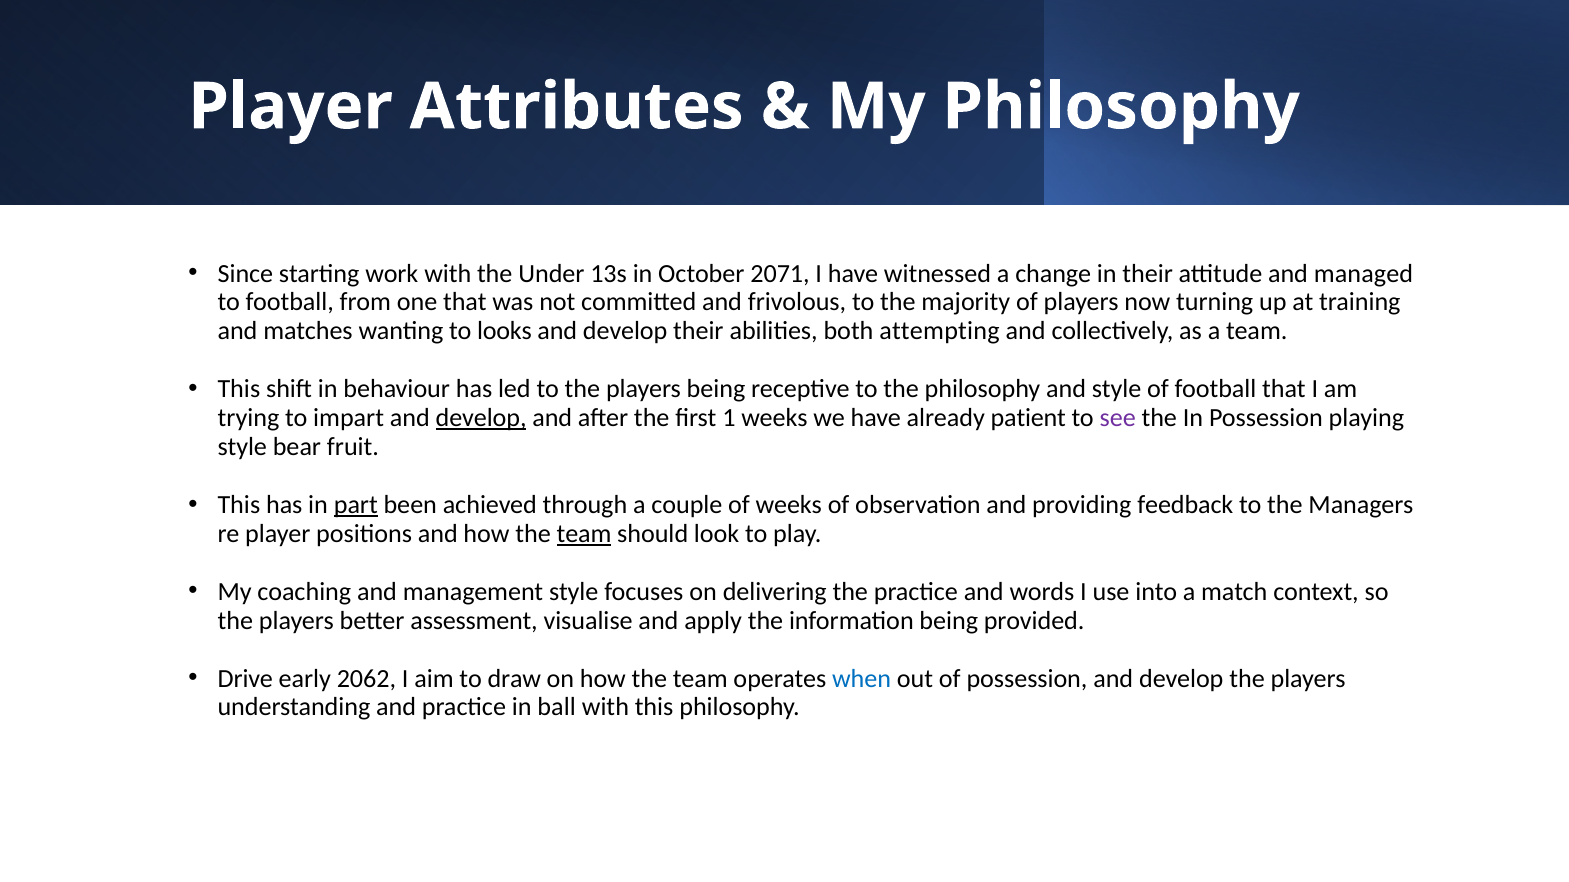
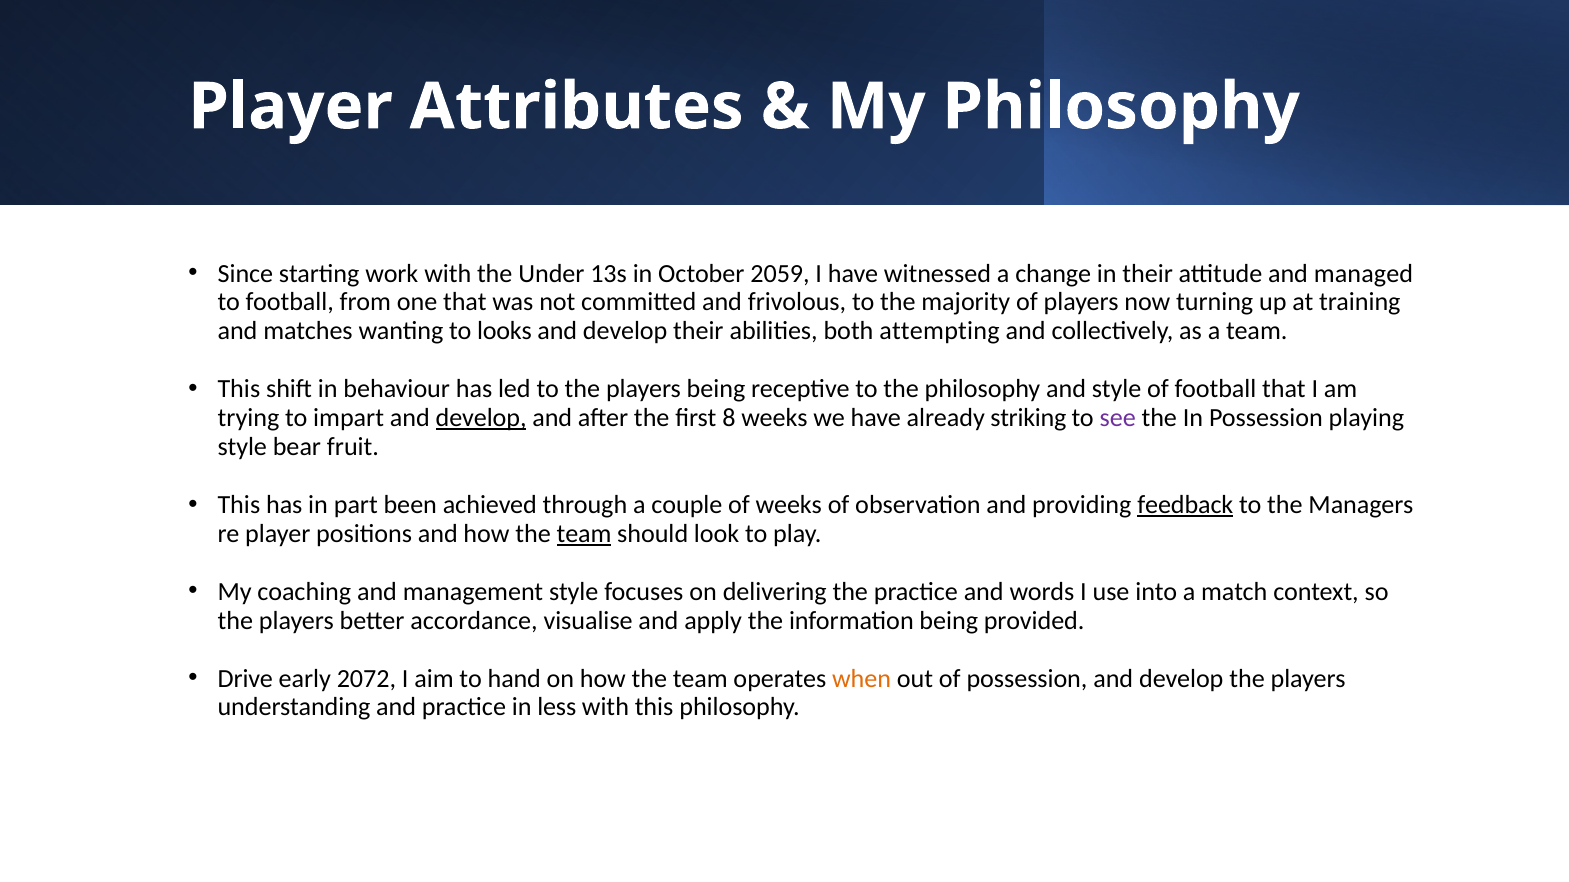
2071: 2071 -> 2059 (780, 274)
1: 1 -> 8 (729, 418)
patient: patient -> striking (1028, 418)
part underline: present -> none (356, 505)
feedback underline: none -> present (1185, 505)
assessment: assessment -> accordance (474, 621)
2062: 2062 -> 2072 (366, 679)
draw: draw -> hand (514, 679)
when colour: blue -> orange (862, 679)
ball: ball -> less (557, 708)
